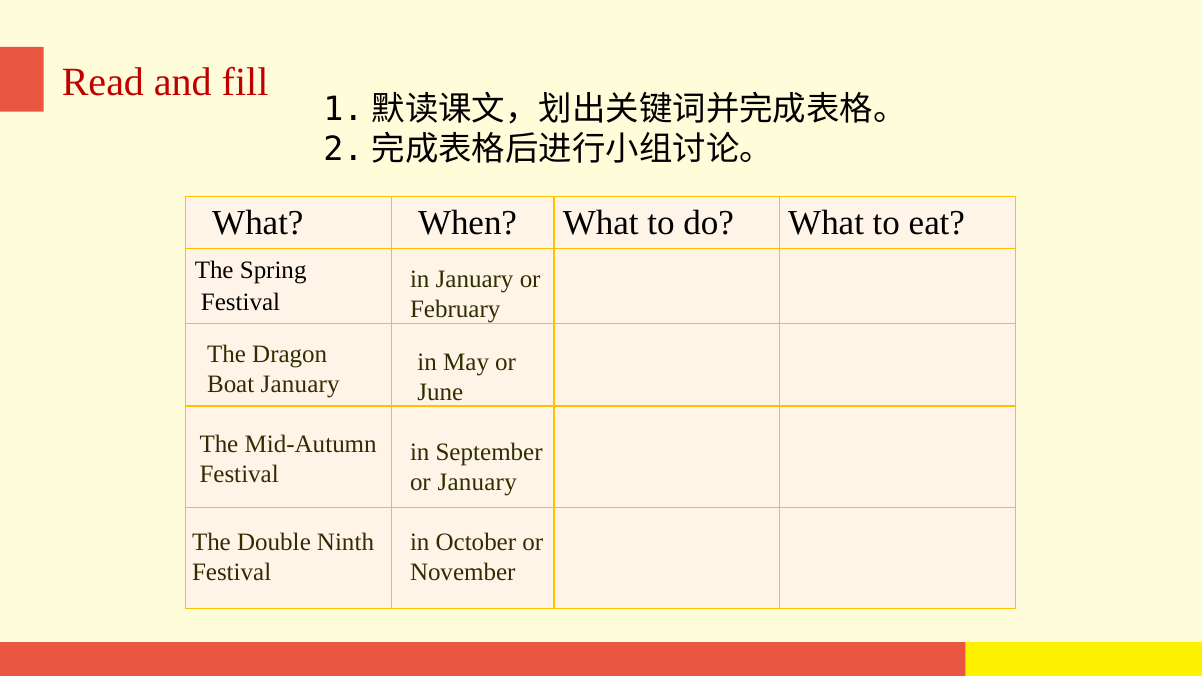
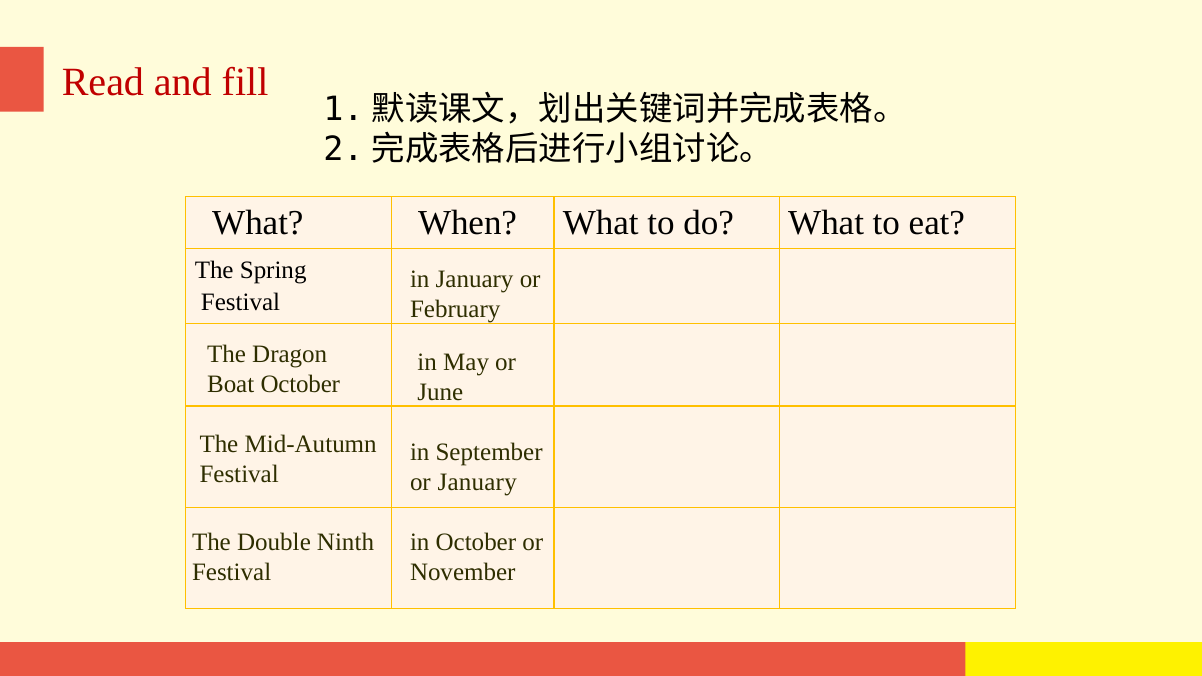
Boat January: January -> October (300, 384)
